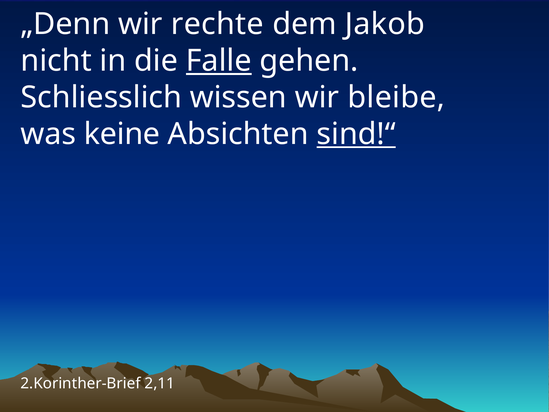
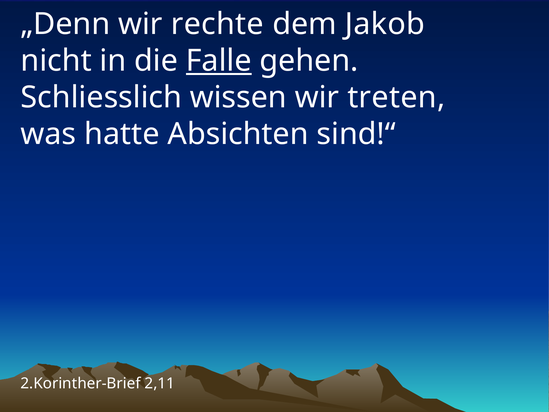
bleibe: bleibe -> treten (396, 97)
keine: keine -> hatte (122, 134)
sind!“ underline: present -> none (356, 134)
